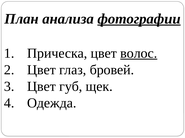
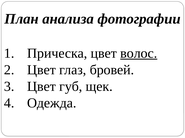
фотографии underline: present -> none (139, 19)
